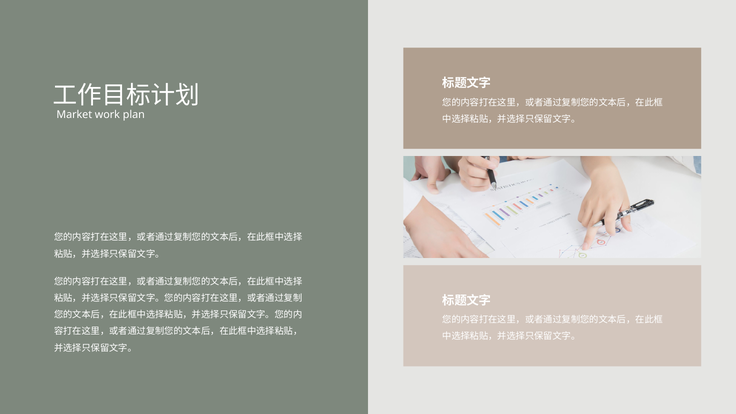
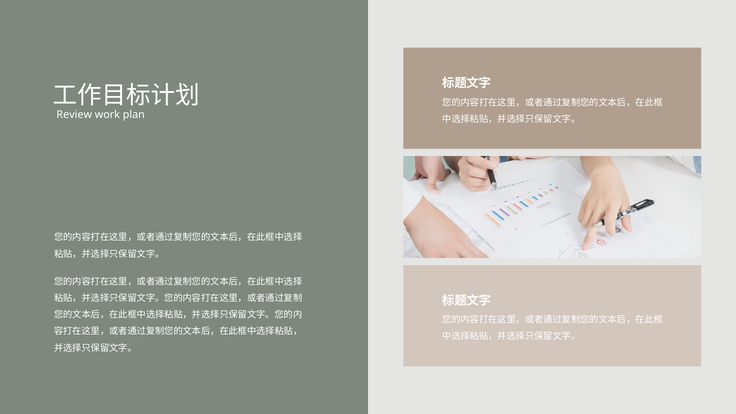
Market: Market -> Review (74, 114)
